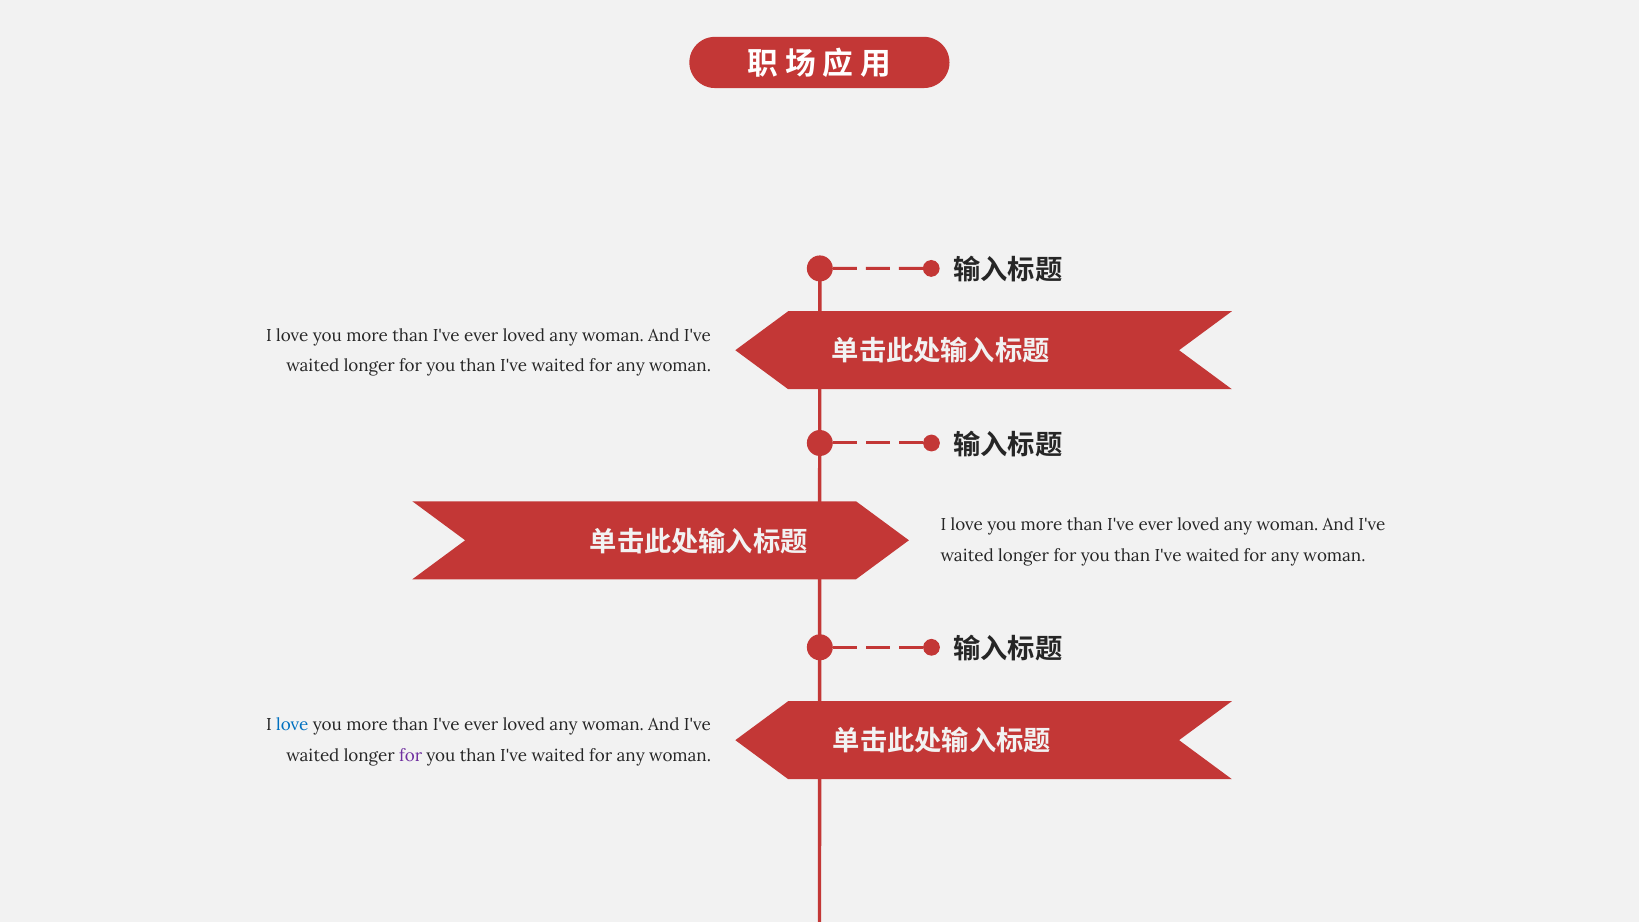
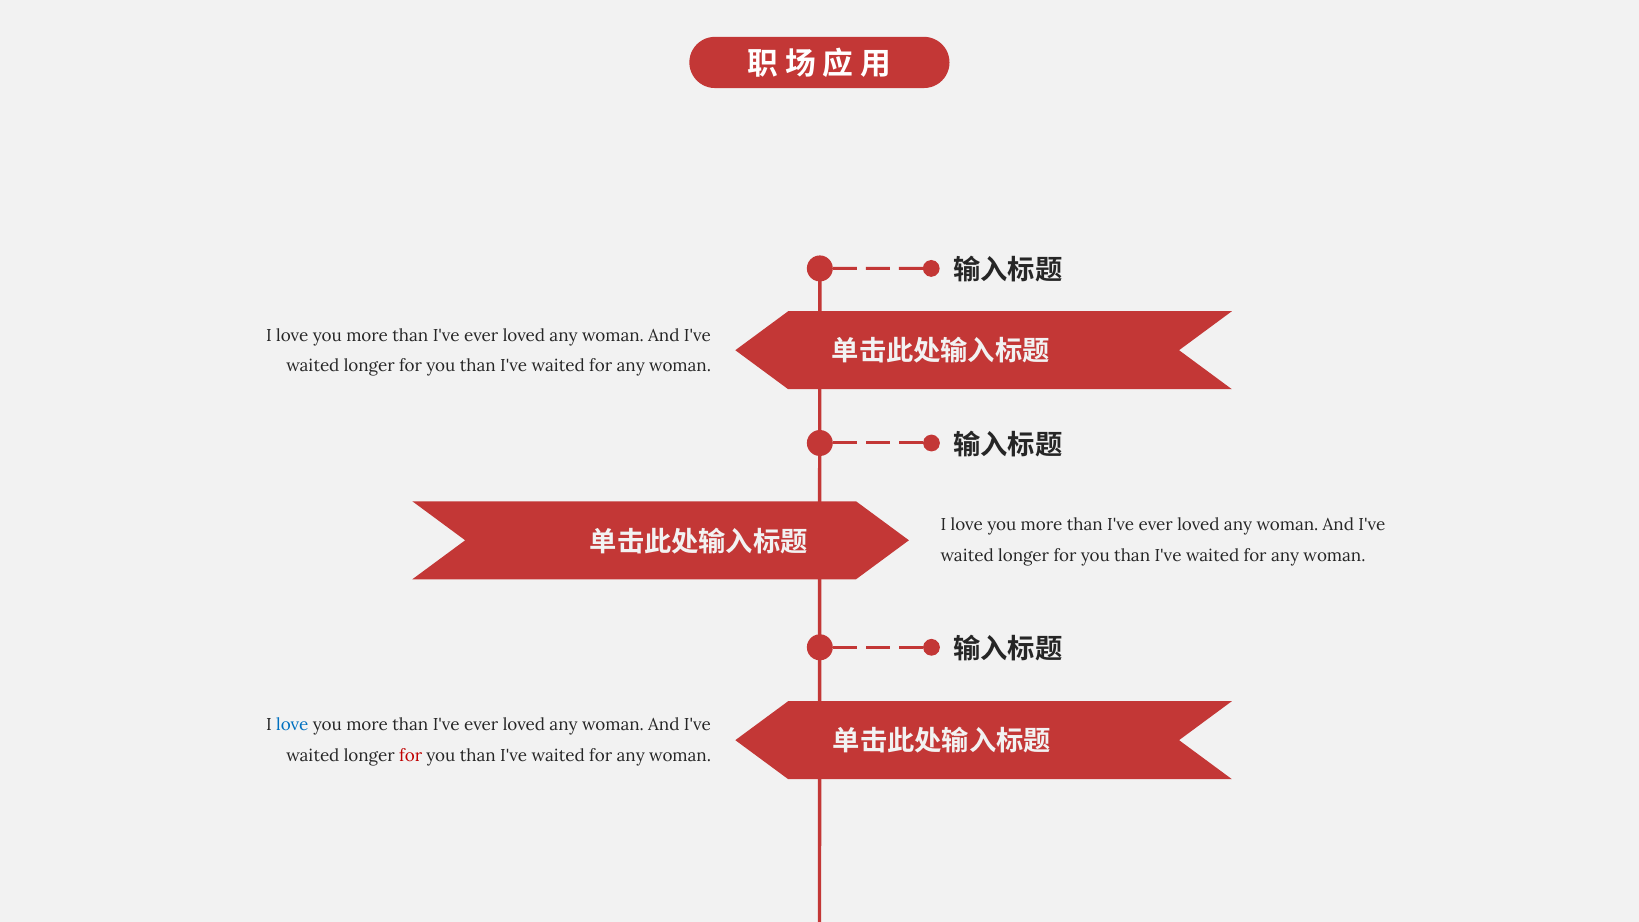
for colour: purple -> red (411, 755)
